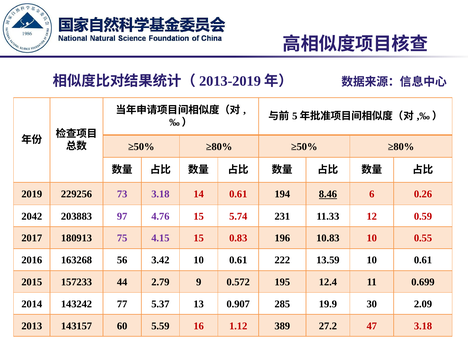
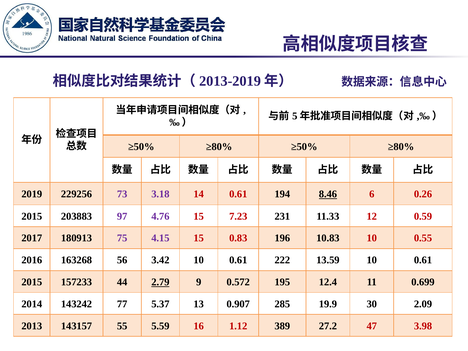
2042: 2042 -> 2015 (32, 216)
5.74: 5.74 -> 7.23 (238, 216)
2.79 underline: none -> present (160, 282)
60: 60 -> 55 (122, 326)
47 3.18: 3.18 -> 3.98 (423, 326)
